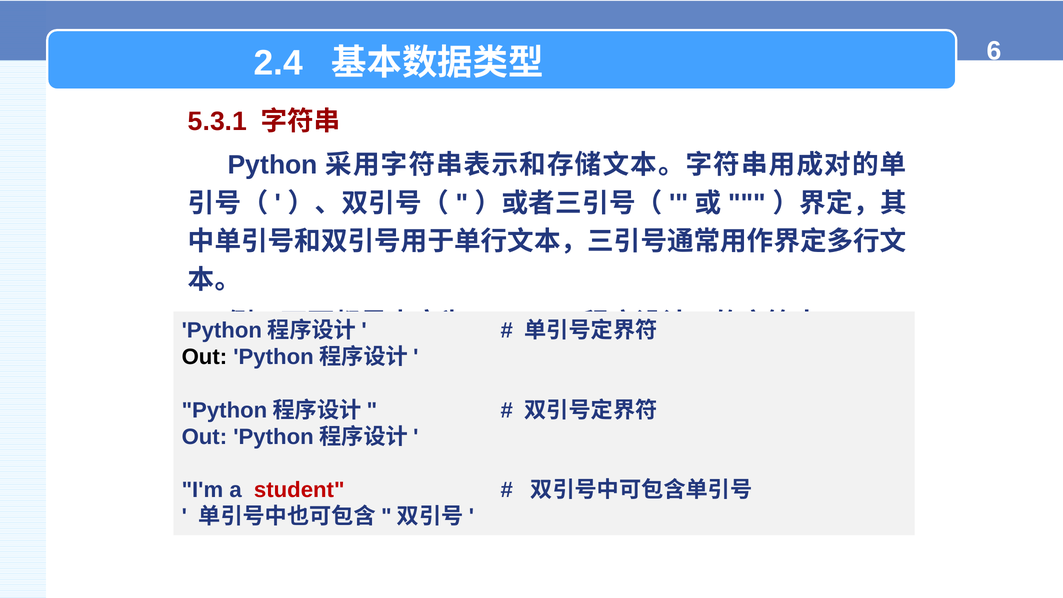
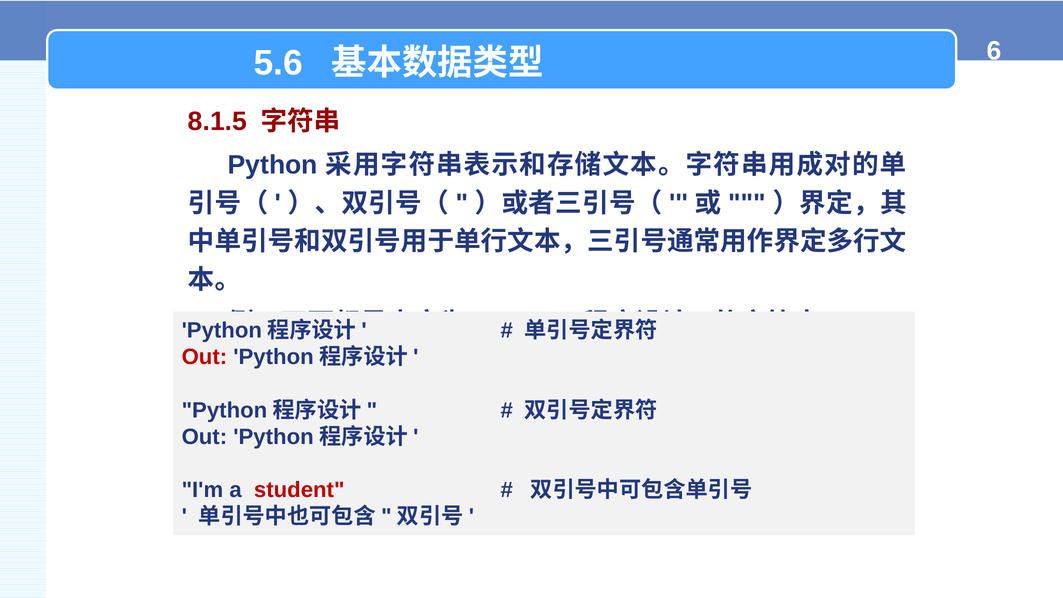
2.4: 2.4 -> 5.6 (278, 63)
5.3.1: 5.3.1 -> 8.1.5 (217, 122)
Out colour: black -> red (204, 357)
